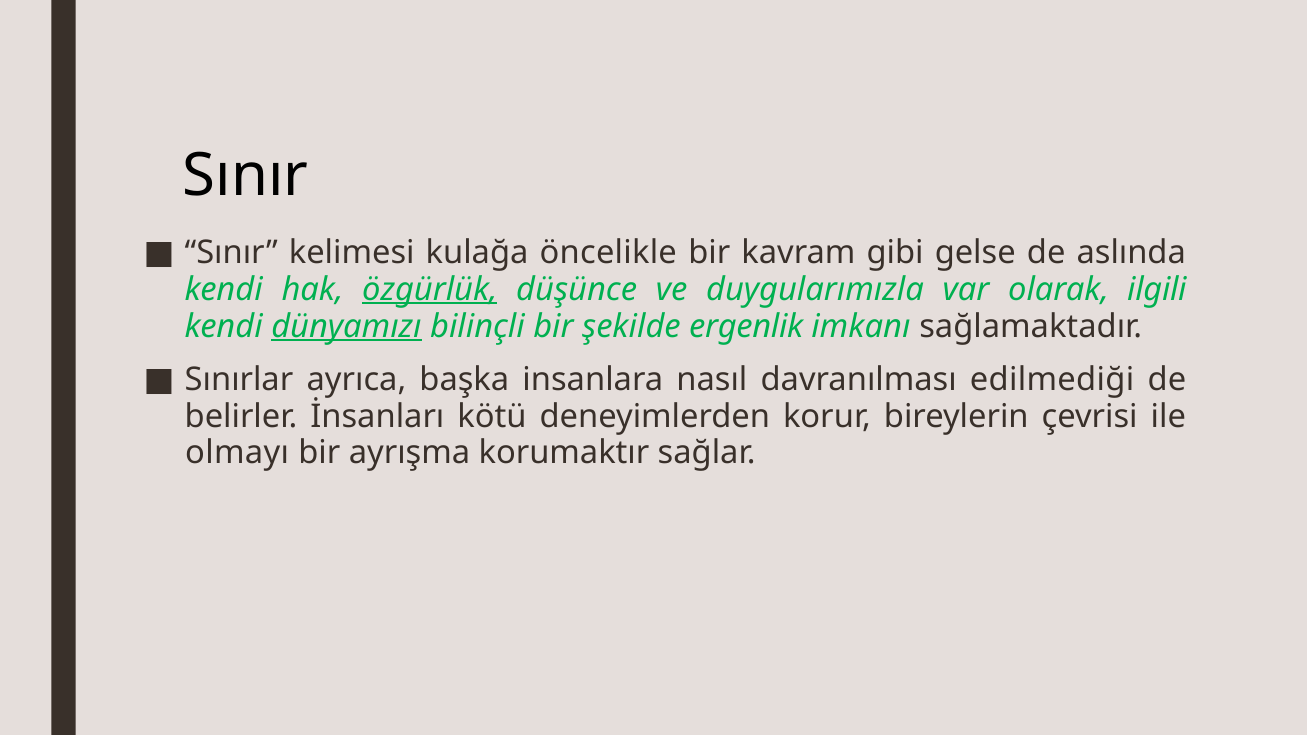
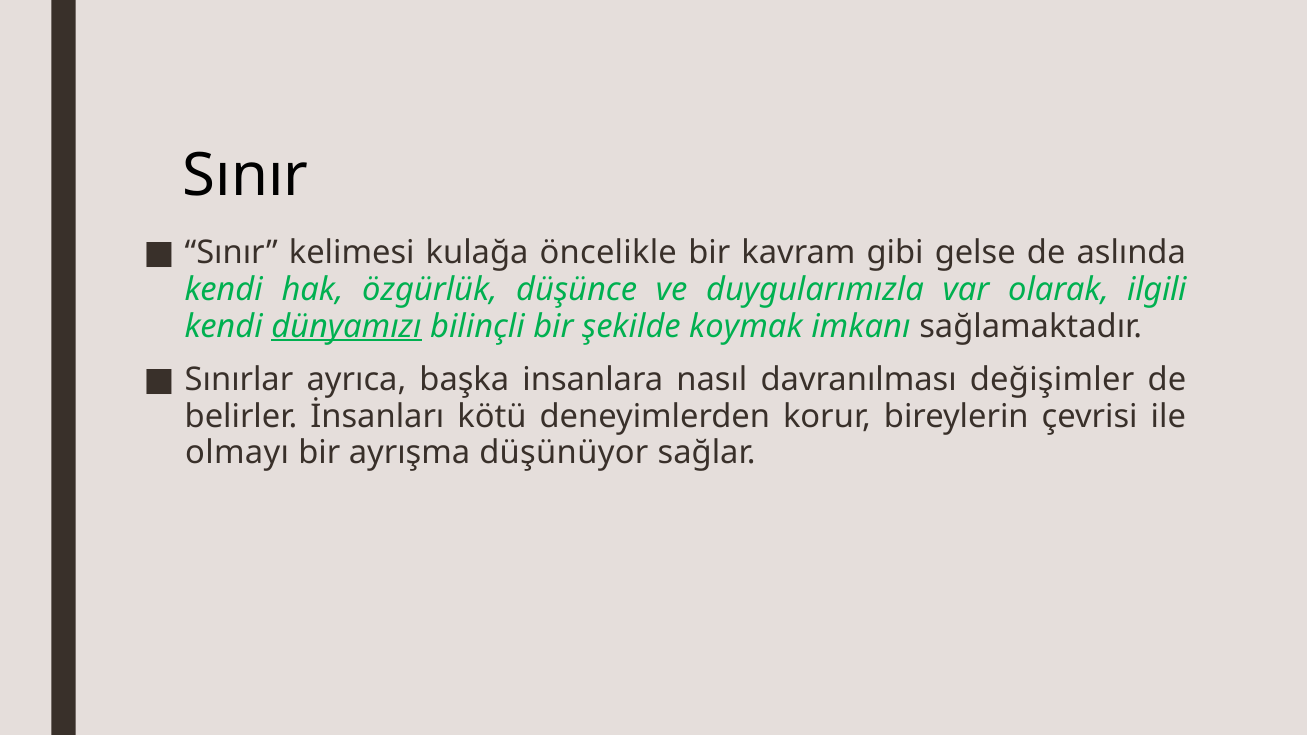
özgürlük underline: present -> none (430, 289)
ergenlik: ergenlik -> koymak (746, 326)
edilmediği: edilmediği -> değişimler (1052, 380)
korumaktır: korumaktır -> düşünüyor (564, 453)
